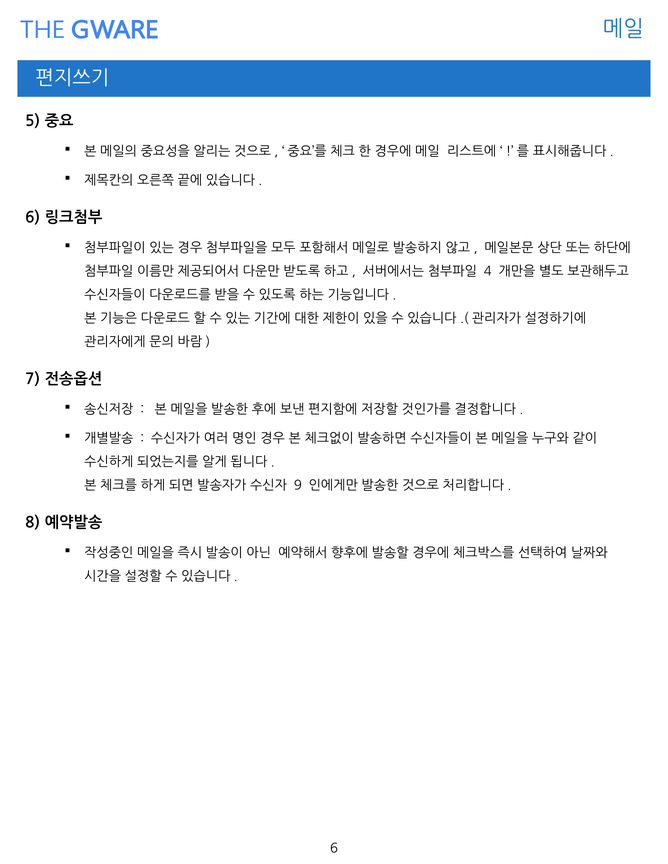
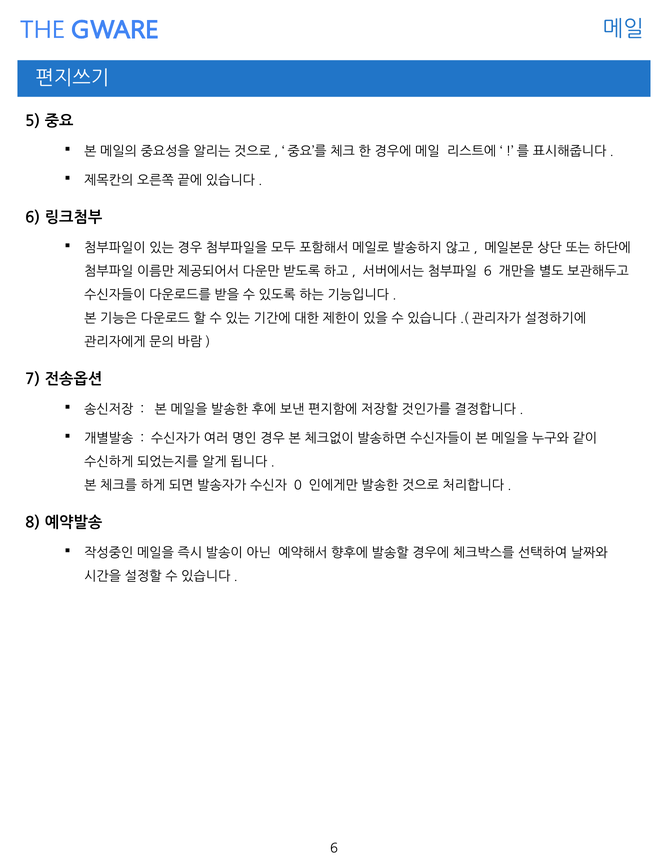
4: 4 -> 6 (488, 272)
9: 9 -> 0 (298, 486)
